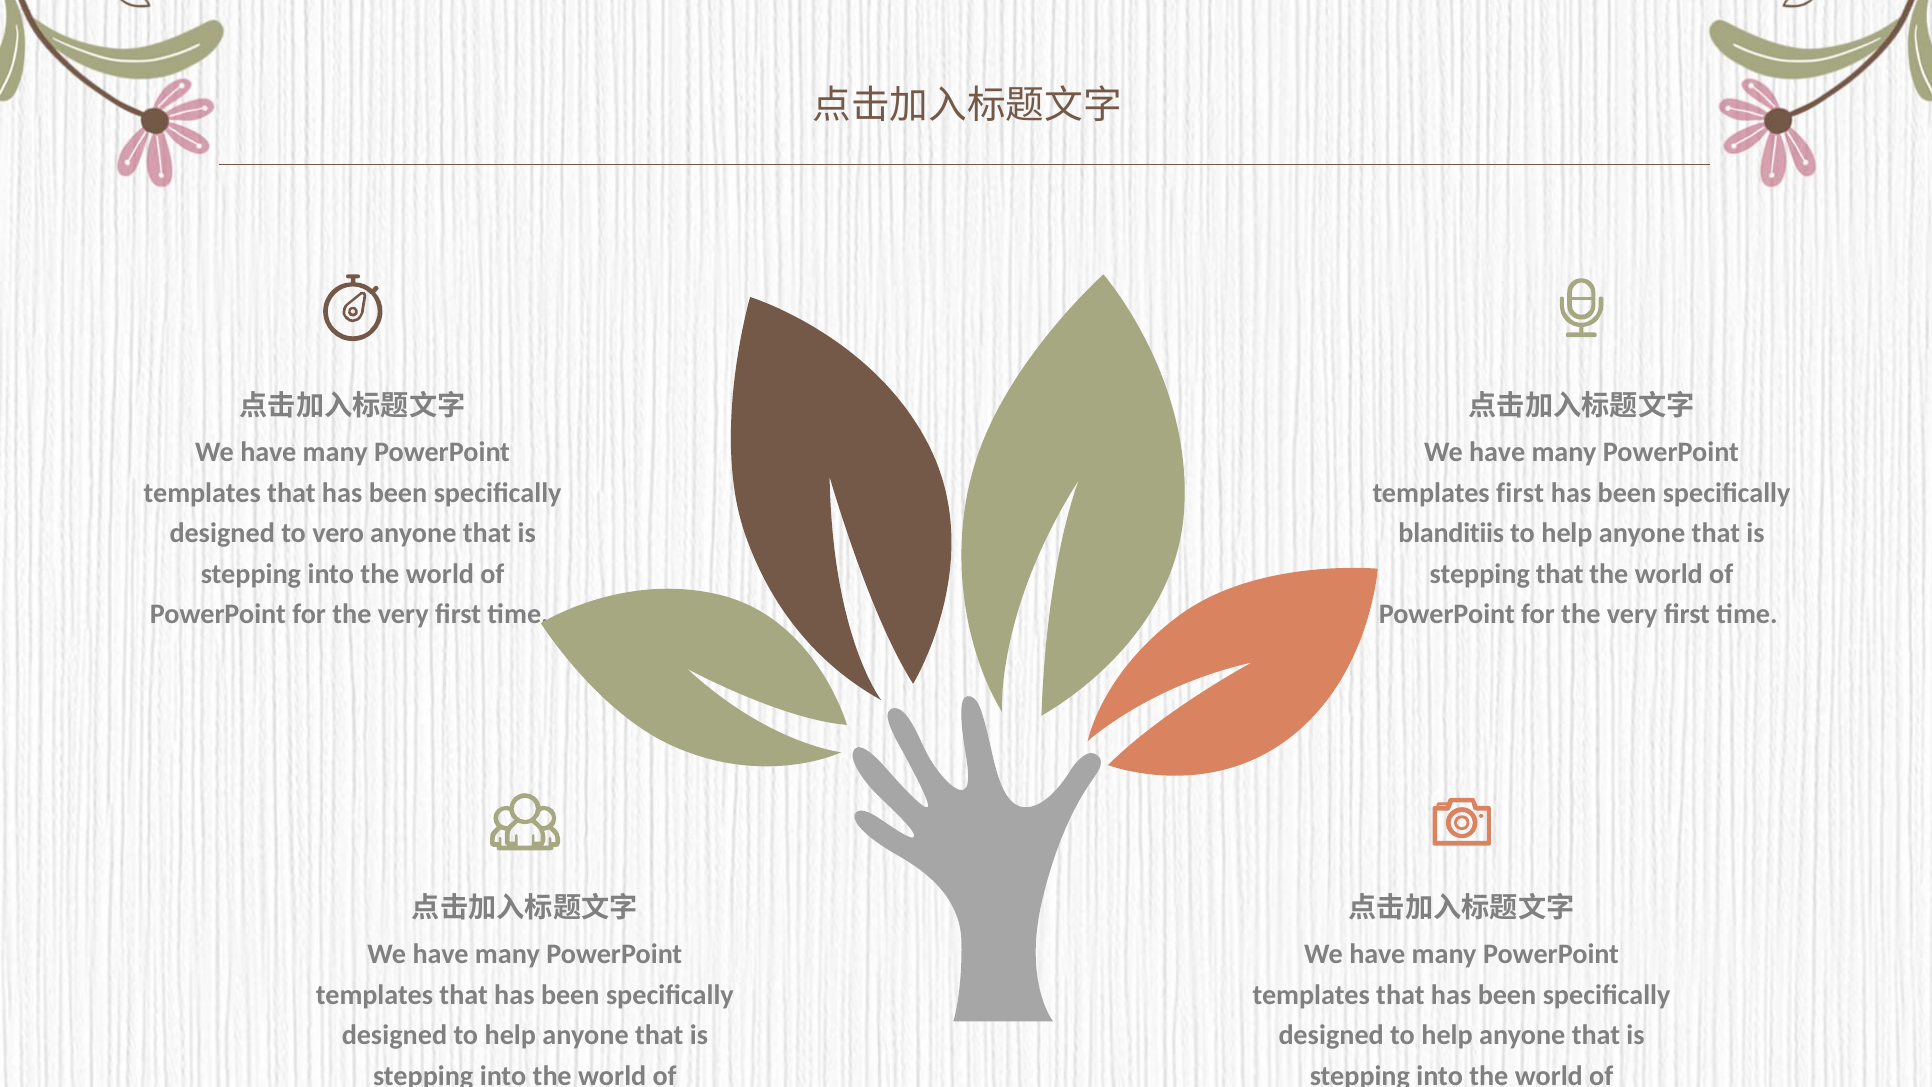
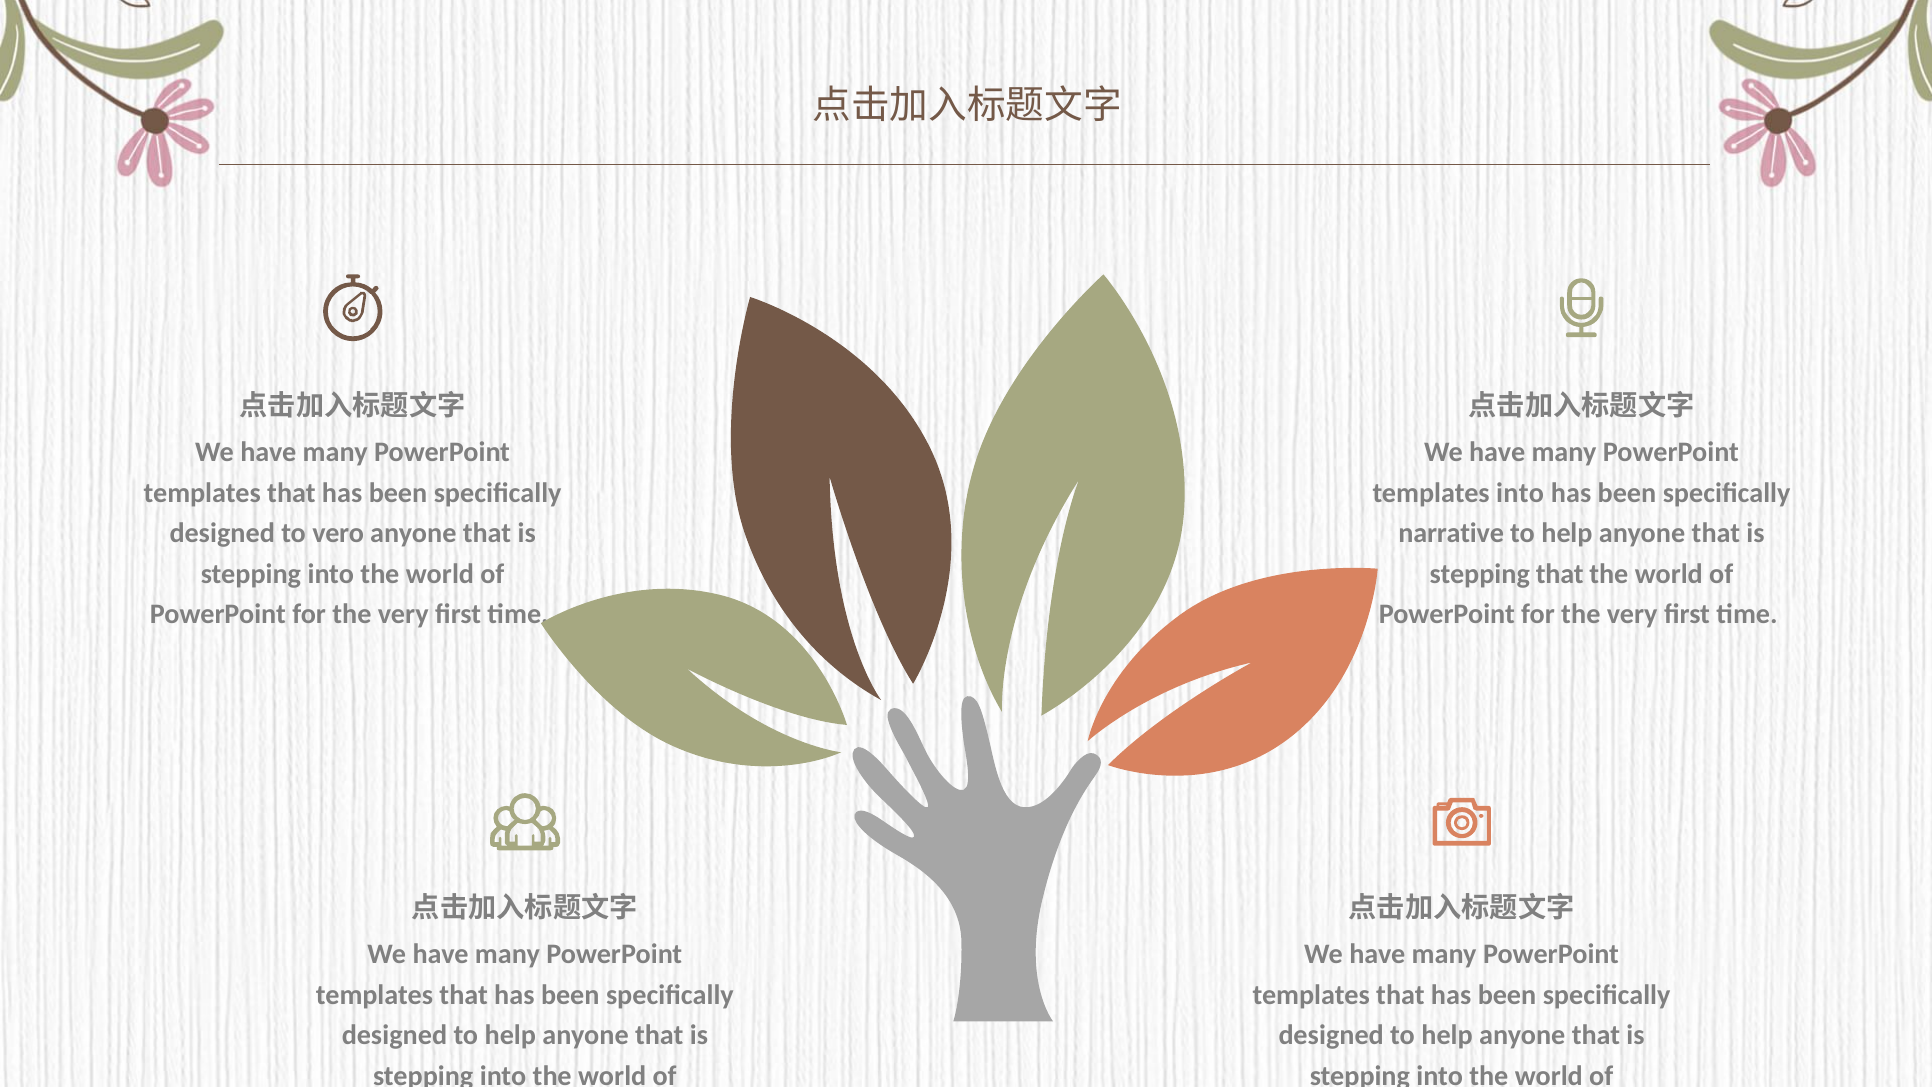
templates first: first -> into (1520, 493)
blanditiis: blanditiis -> narrative (1451, 534)
